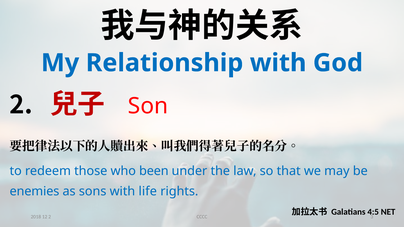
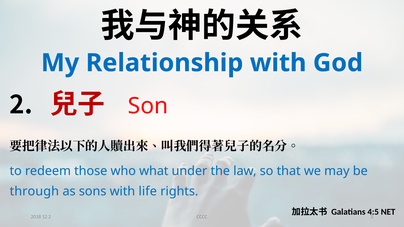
been: been -> what (154, 171)
enemies: enemies -> through (34, 192)
